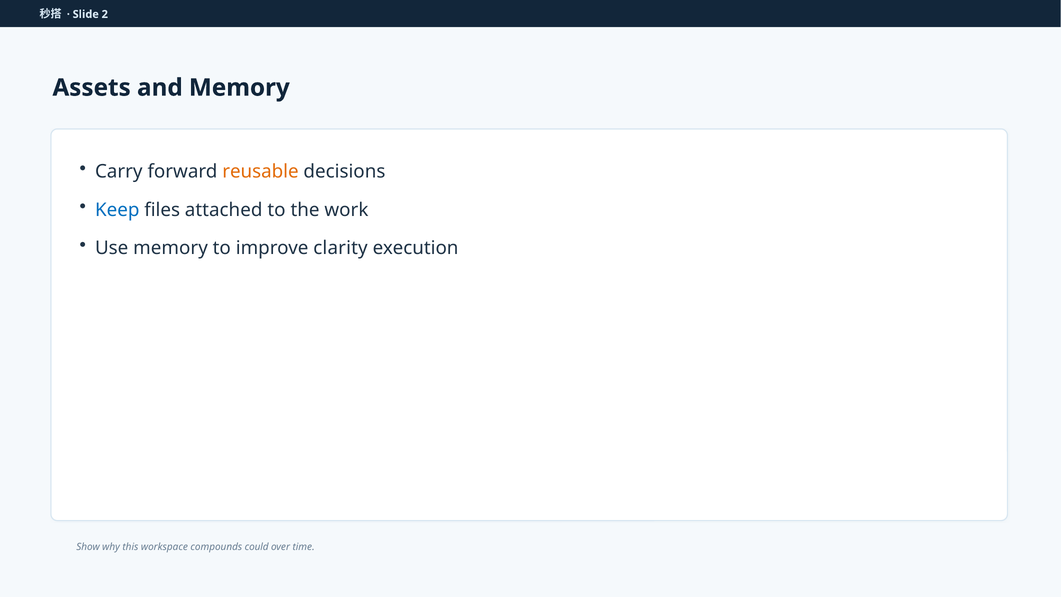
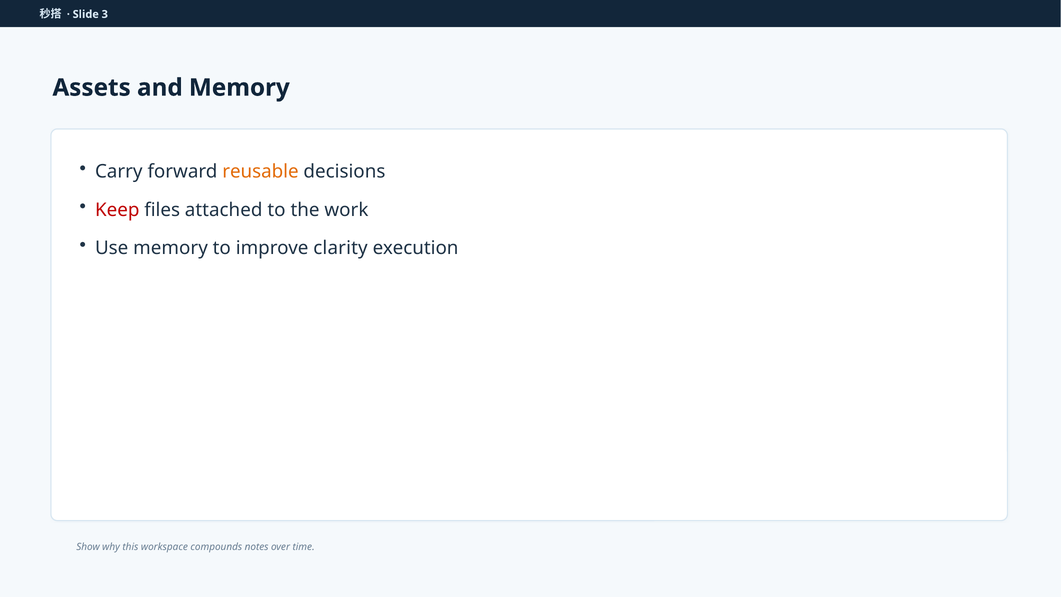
2: 2 -> 3 (105, 14)
Keep colour: blue -> red (117, 210)
could: could -> notes (257, 547)
